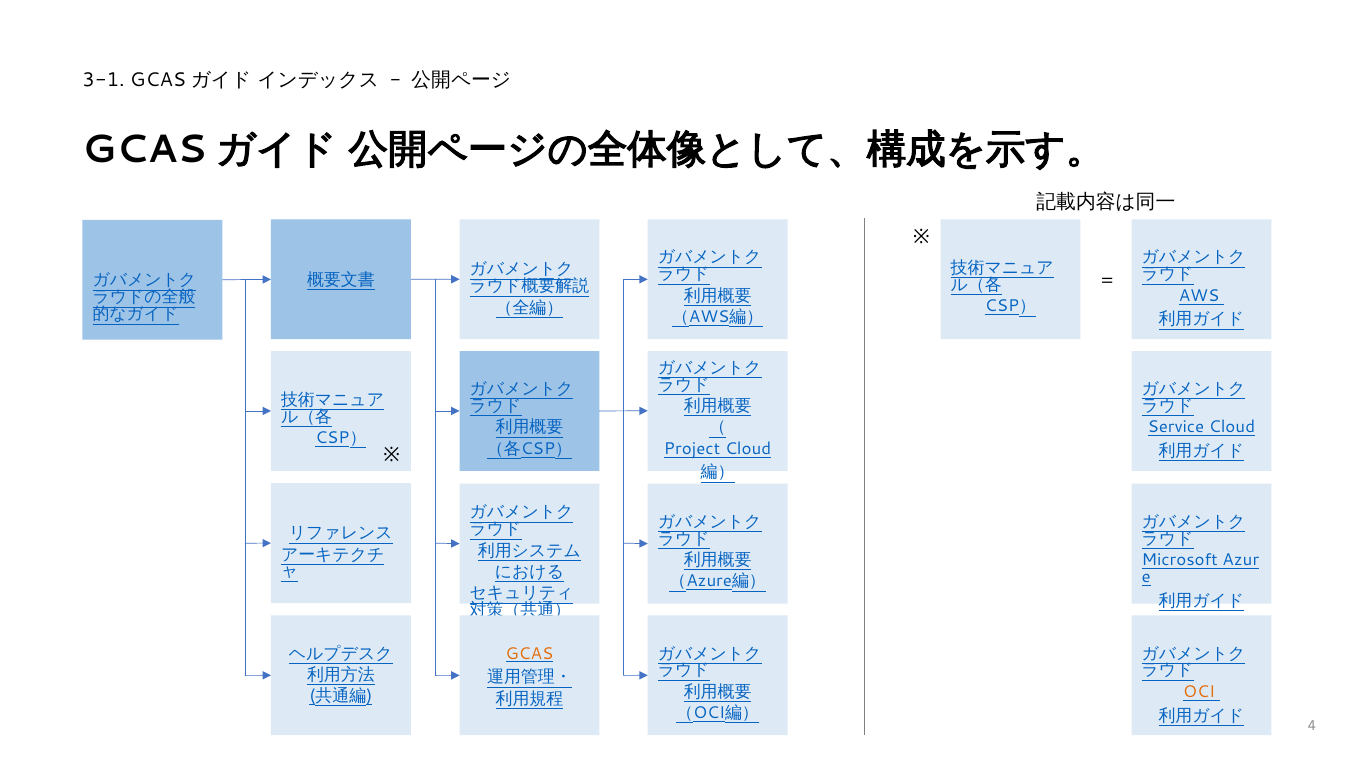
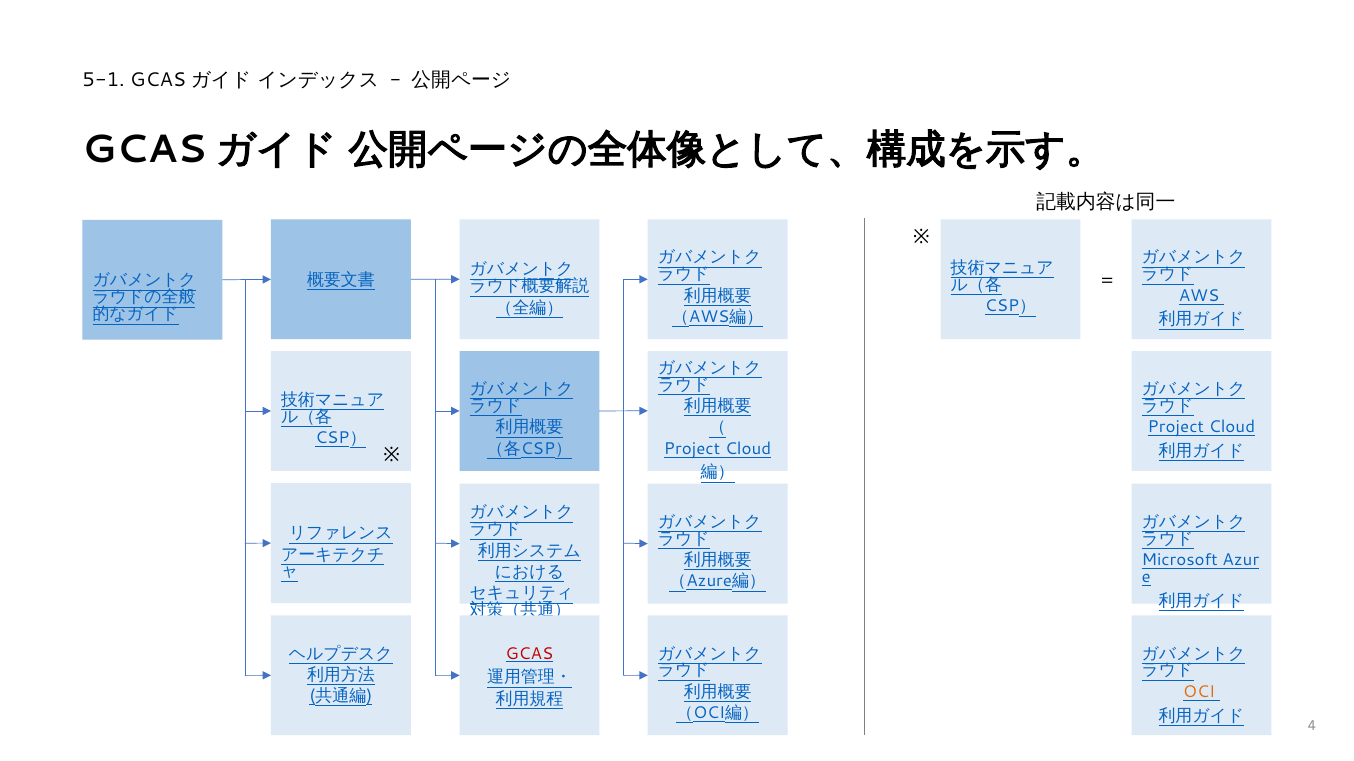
3-1: 3-1 -> 5-1 (104, 80)
Service: Service -> Project (1176, 428)
GCAS colour: orange -> red (529, 654)
